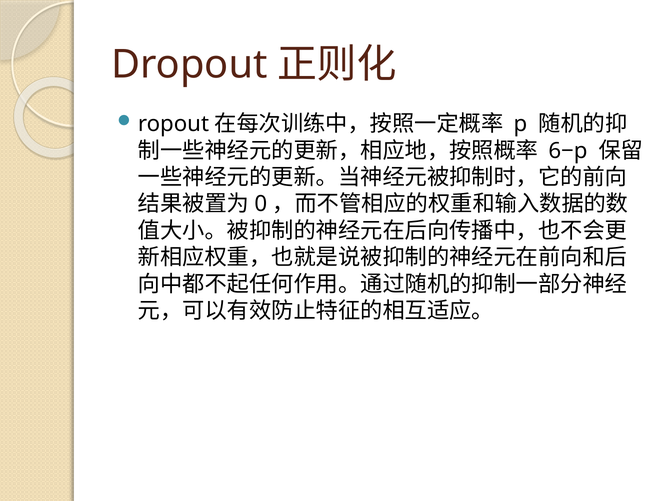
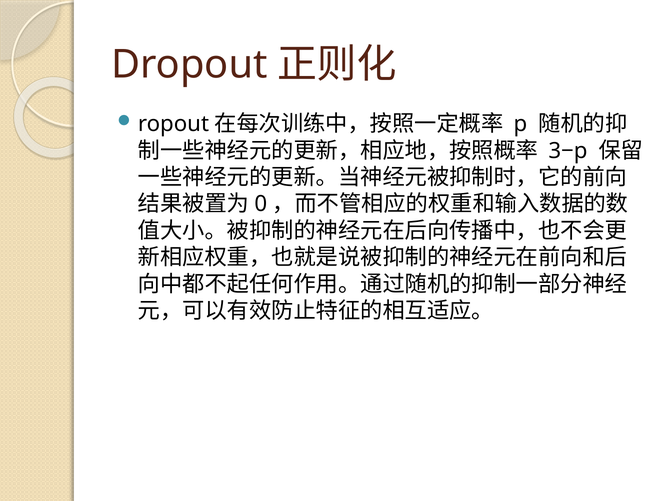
6−p: 6−p -> 3−p (568, 150)
